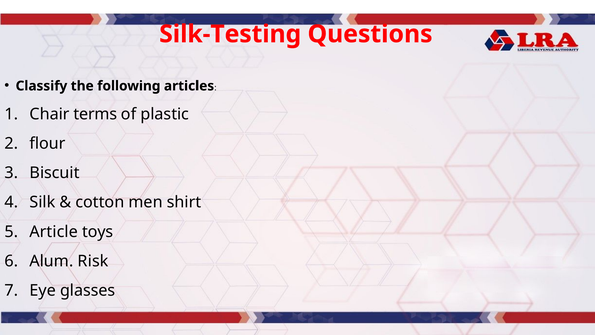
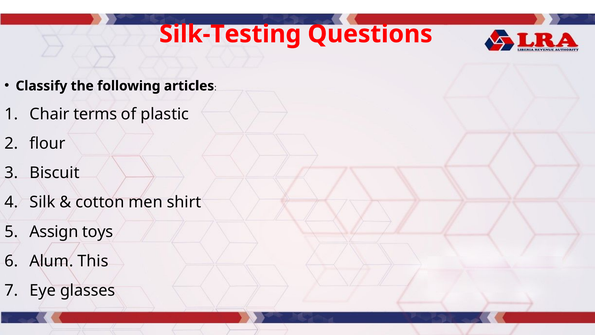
Article: Article -> Assign (54, 232)
Risk: Risk -> This (93, 261)
